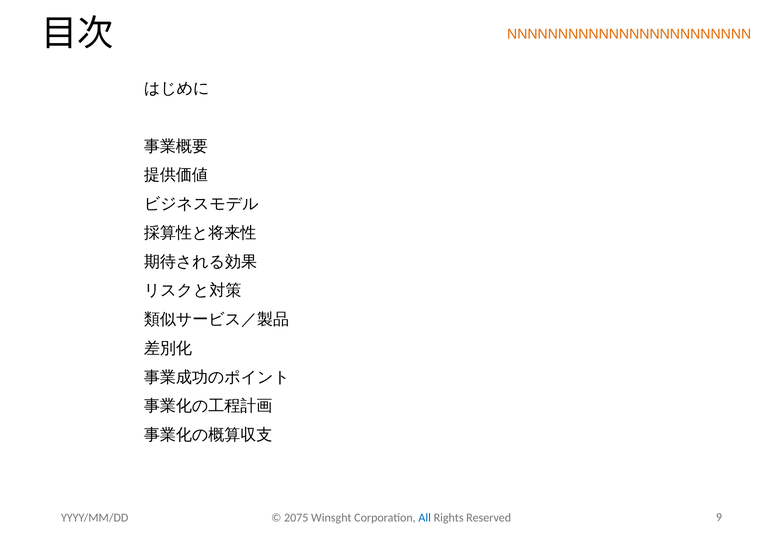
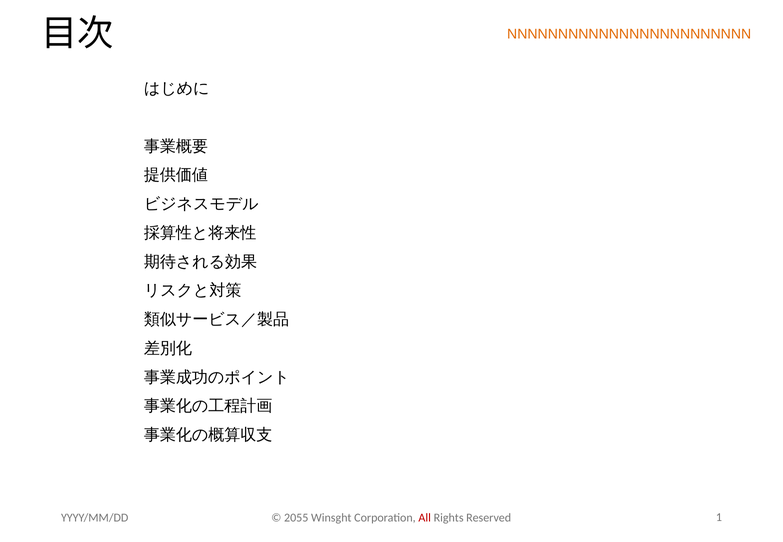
2075: 2075 -> 2055 (296, 518)
All colour: blue -> red (425, 518)
9: 9 -> 1 (719, 518)
